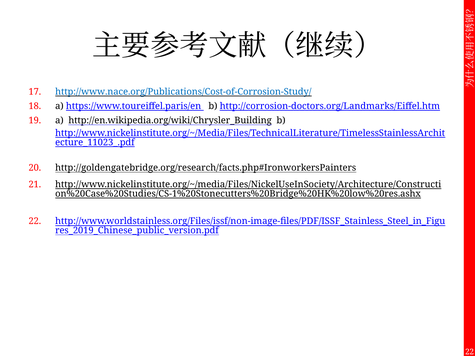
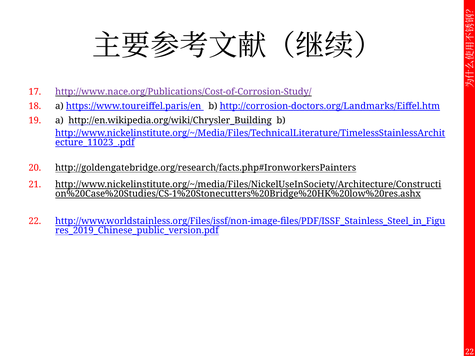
http://www.nace.org/Publications/Cost-of-Corrosion-Study/ colour: blue -> purple (183, 92)
